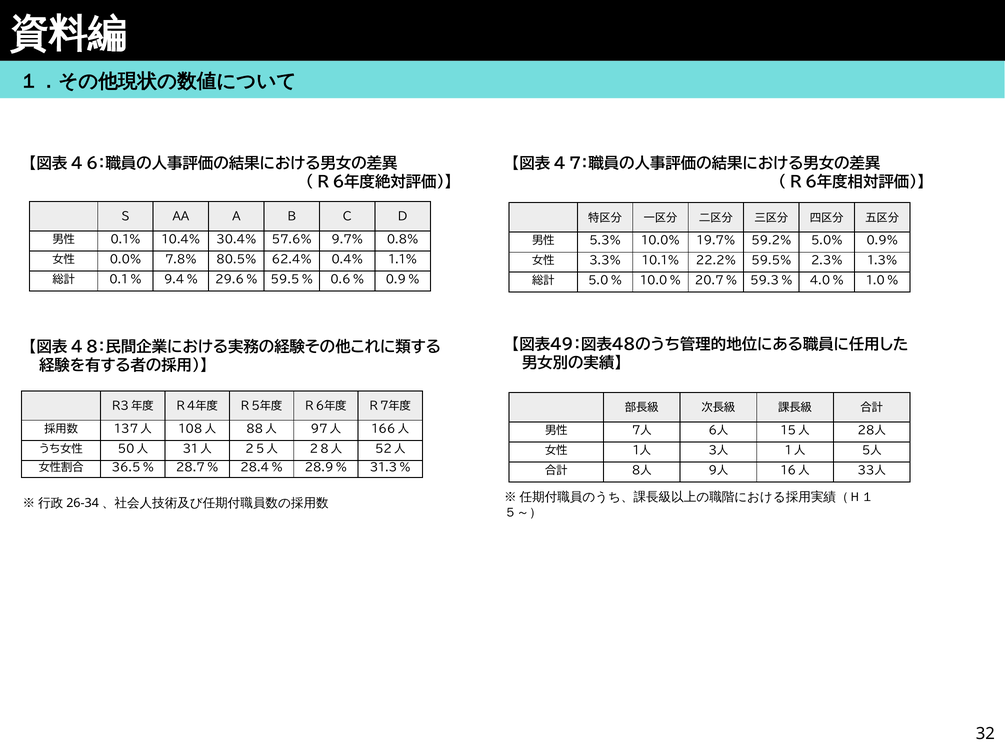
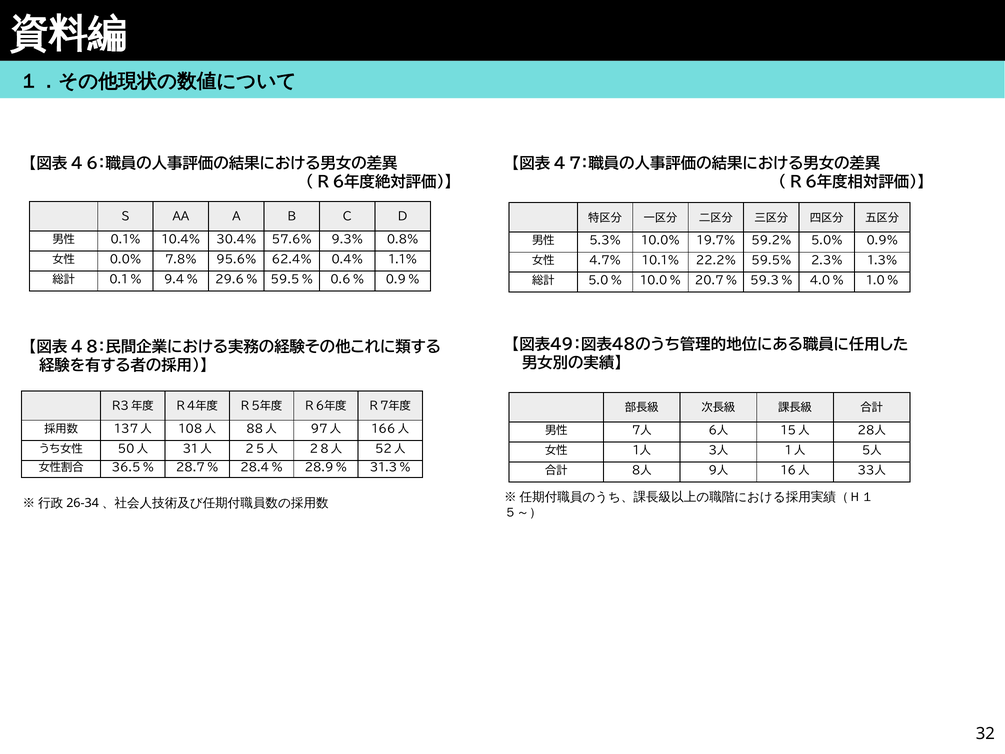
9.7%: 9.7% -> 9.3% (347, 239)
80.5%: 80.5% -> 95.6% (236, 260)
3.3%: 3.3% -> 4.7% (605, 261)
